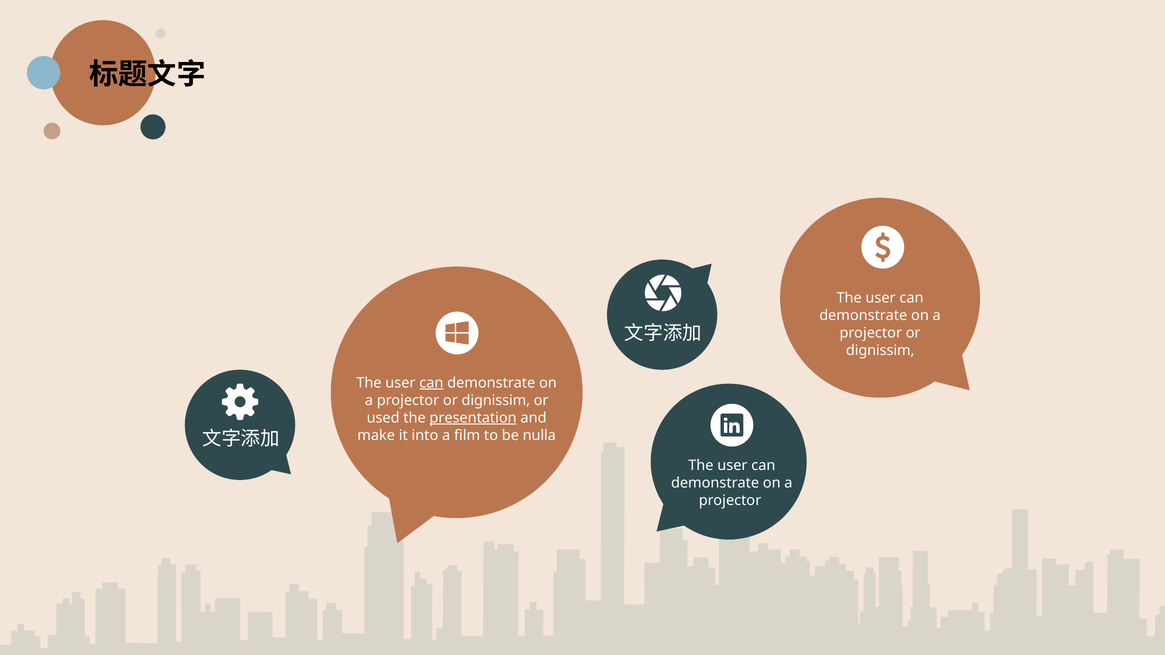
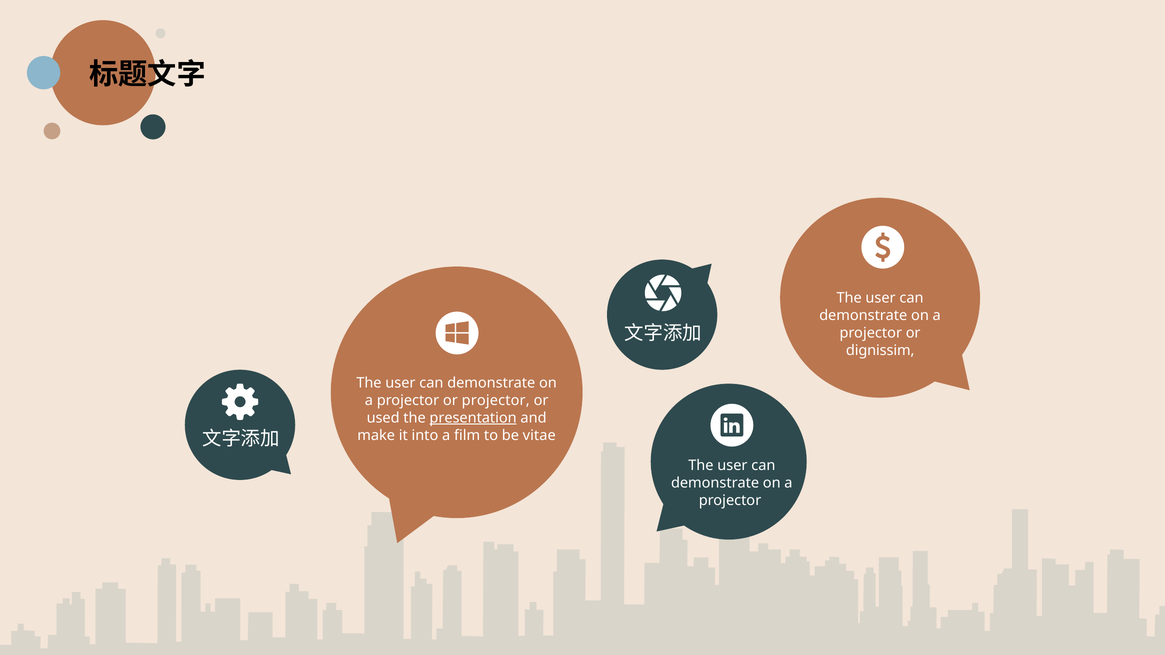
can underline: present -> none (431, 383)
dignissim: dignissim -> projector (496, 400)
nulla: nulla -> vitae (539, 435)
